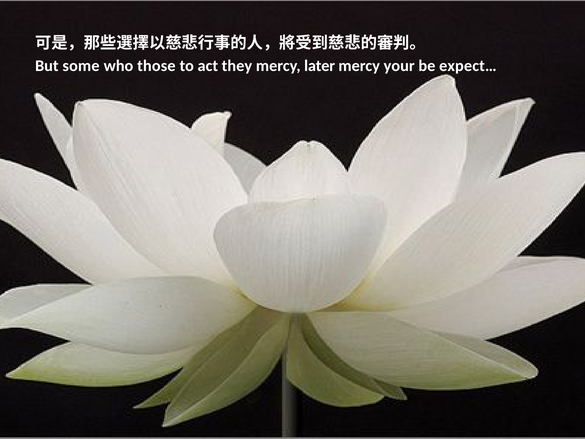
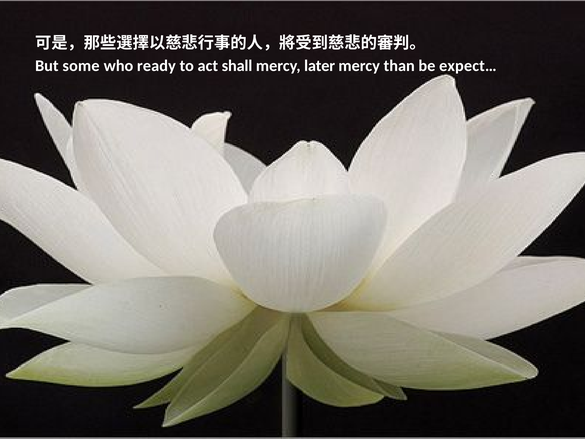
those: those -> ready (156, 66)
they: they -> shall (237, 66)
your: your -> than (399, 66)
